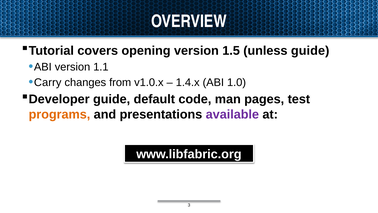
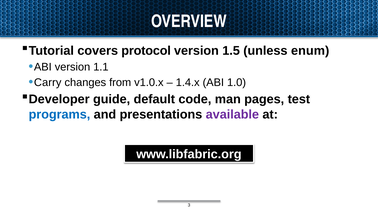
opening: opening -> protocol (146, 51)
unless guide: guide -> enum (310, 51)
programs colour: orange -> blue (59, 114)
